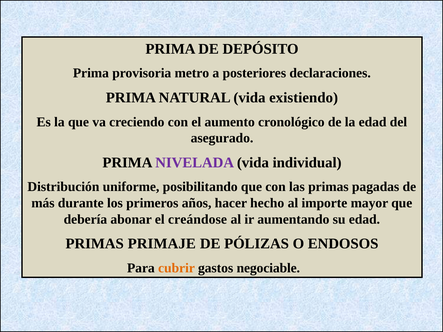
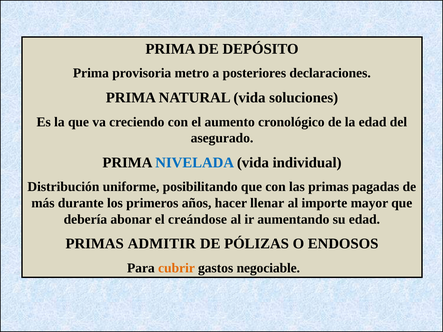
existiendo: existiendo -> soluciones (304, 98)
NIVELADA colour: purple -> blue (195, 163)
hecho: hecho -> llenar (267, 203)
PRIMAJE: PRIMAJE -> ADMITIR (162, 244)
